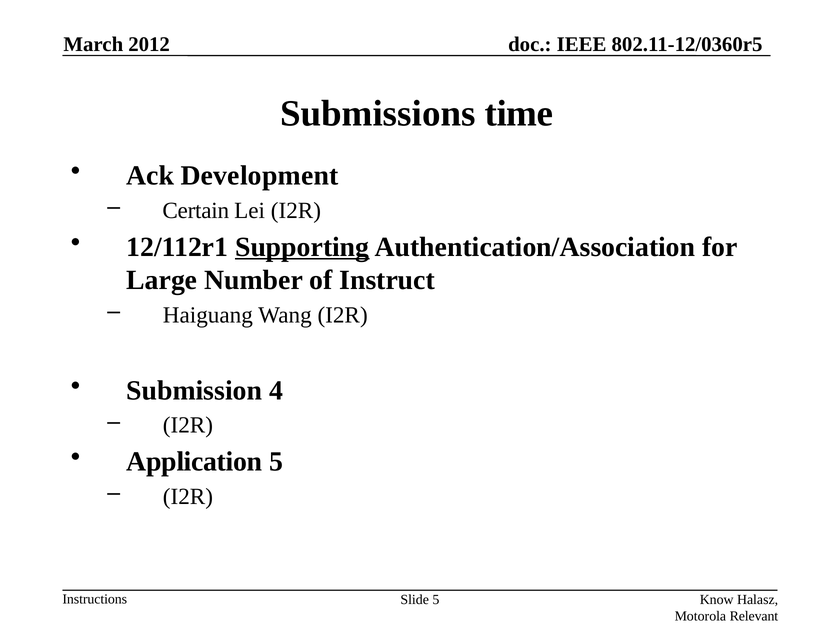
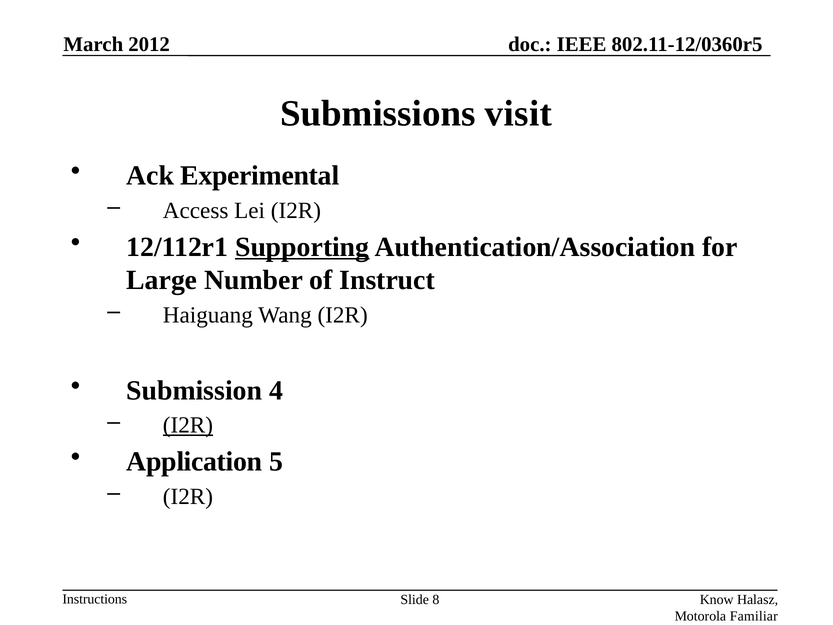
time: time -> visit (519, 114)
Development: Development -> Experimental (260, 176)
Certain: Certain -> Access (196, 210)
I2R underline: none -> present (188, 425)
Slide 5: 5 -> 8 (436, 599)
Relevant: Relevant -> Familiar (754, 616)
